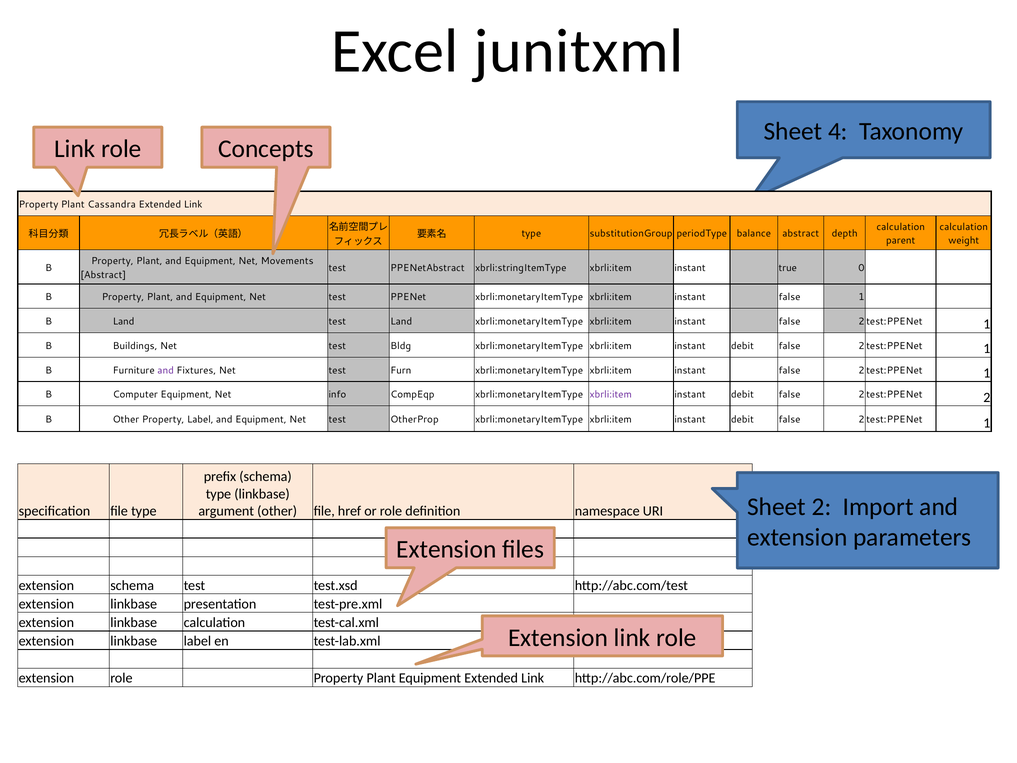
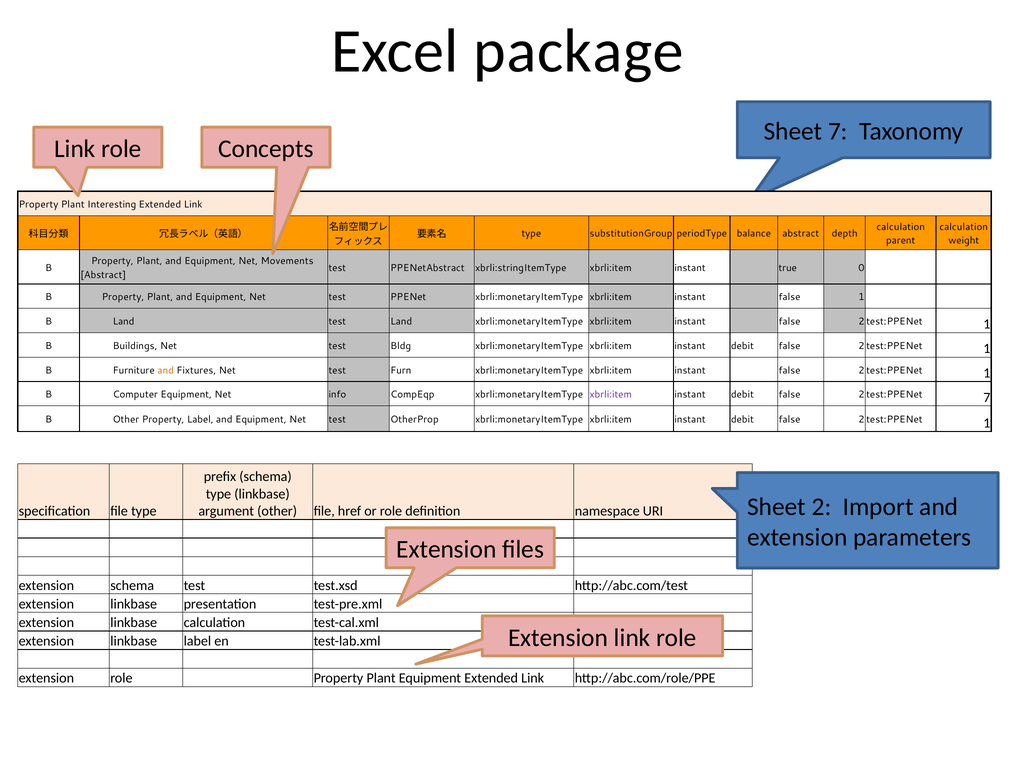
junitxml: junitxml -> package (579, 51)
Sheet 4: 4 -> 7 (838, 131)
Cassandra: Cassandra -> Interesting (112, 204)
and colour: purple -> orange (166, 370)
2: 2 -> 7 (987, 397)
